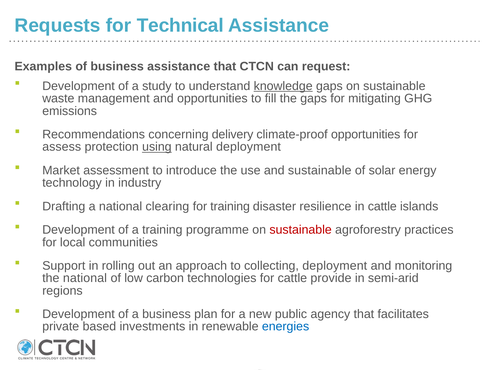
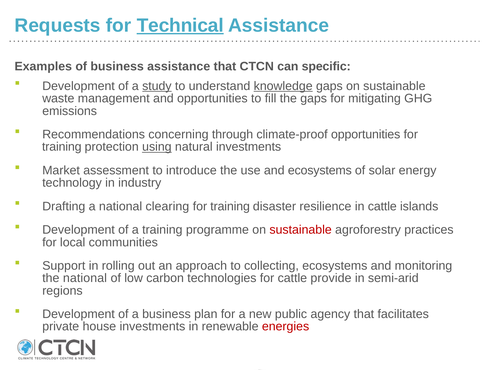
Technical underline: none -> present (180, 25)
request: request -> specific (326, 66)
study underline: none -> present (157, 86)
delivery: delivery -> through (233, 134)
assess: assess -> training (62, 147)
natural deployment: deployment -> investments (249, 147)
and sustainable: sustainable -> ecosystems (320, 170)
collecting deployment: deployment -> ecosystems (335, 266)
based: based -> house (99, 326)
energies colour: blue -> red (286, 326)
